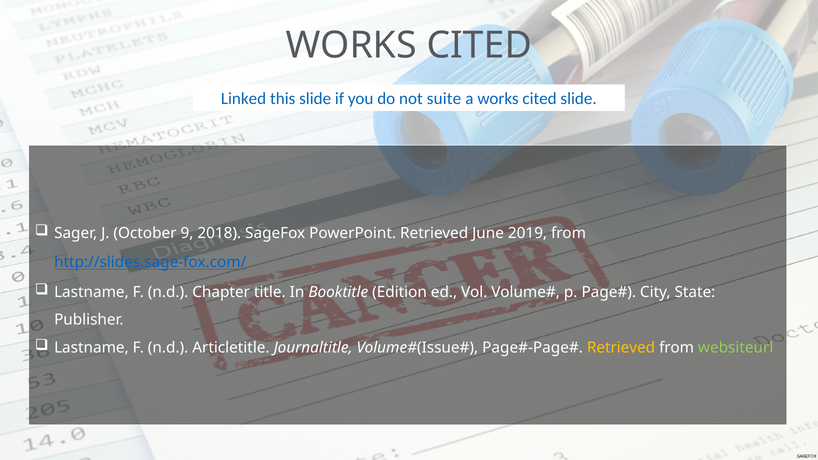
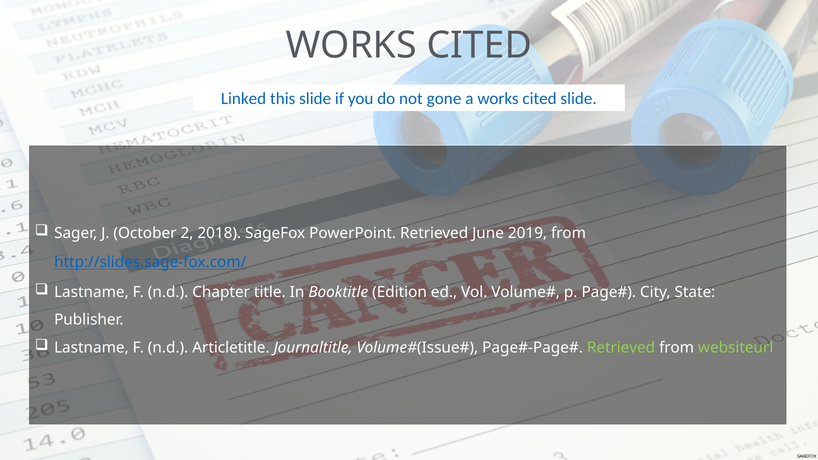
suite: suite -> gone (444, 99)
9: 9 -> 2 (187, 233)
Retrieved colour: yellow -> light green (621, 348)
